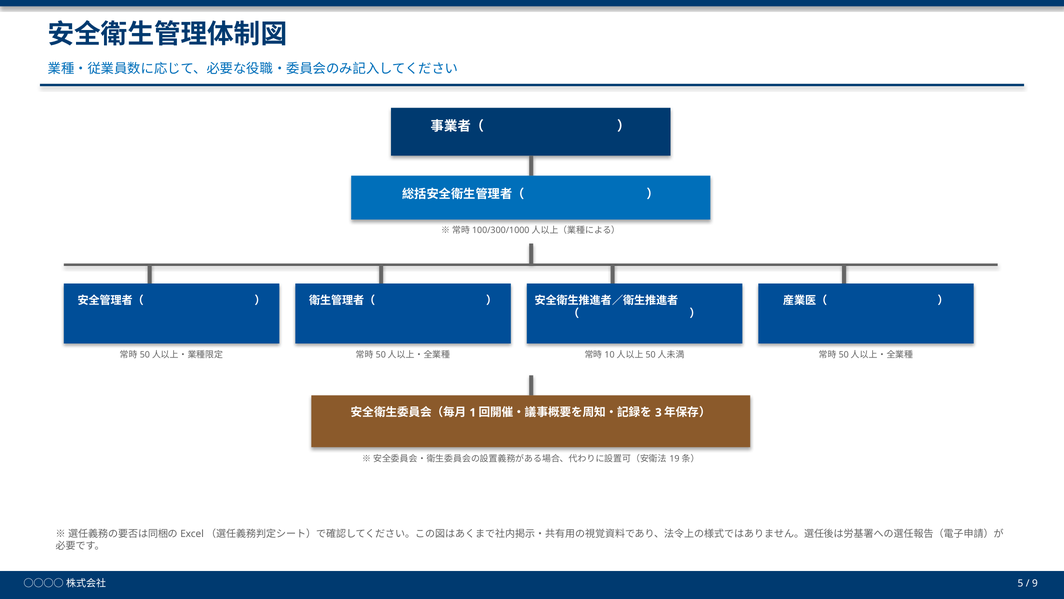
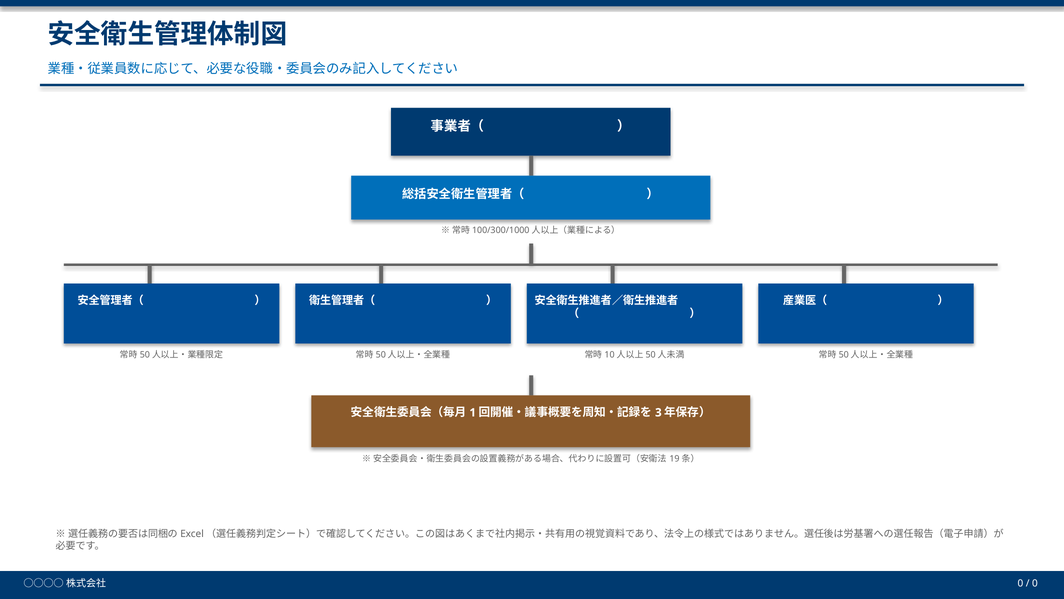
5: 5 -> 0 (1020, 583)
9: 9 -> 0 (1035, 583)
